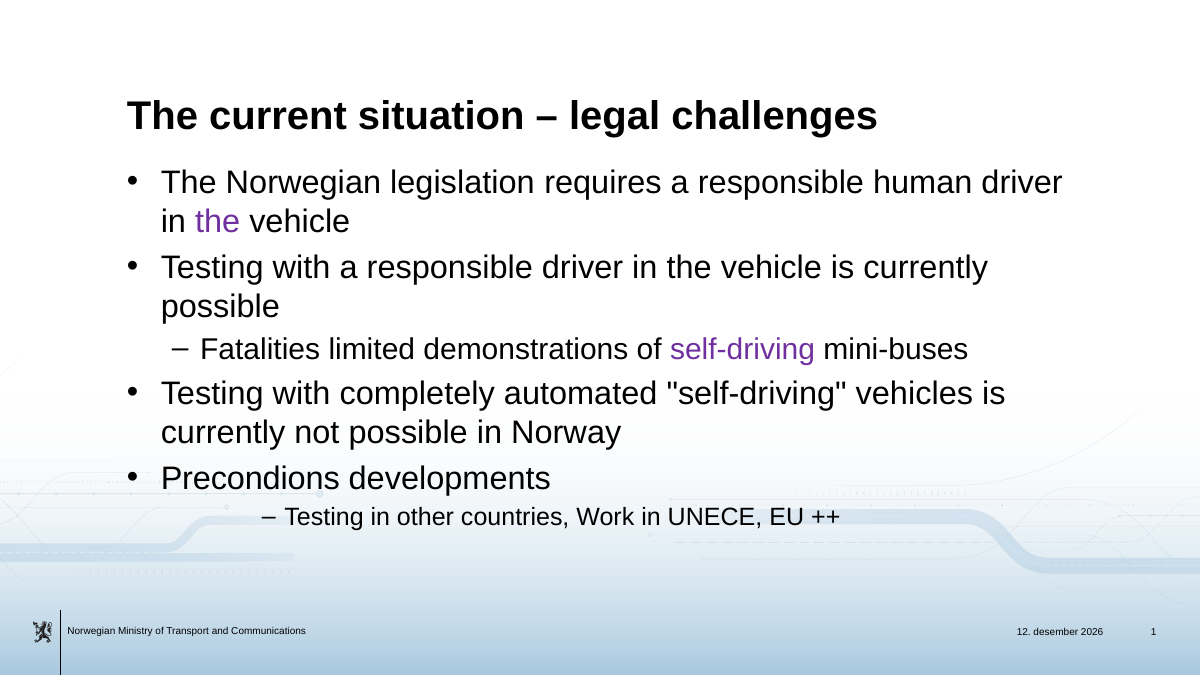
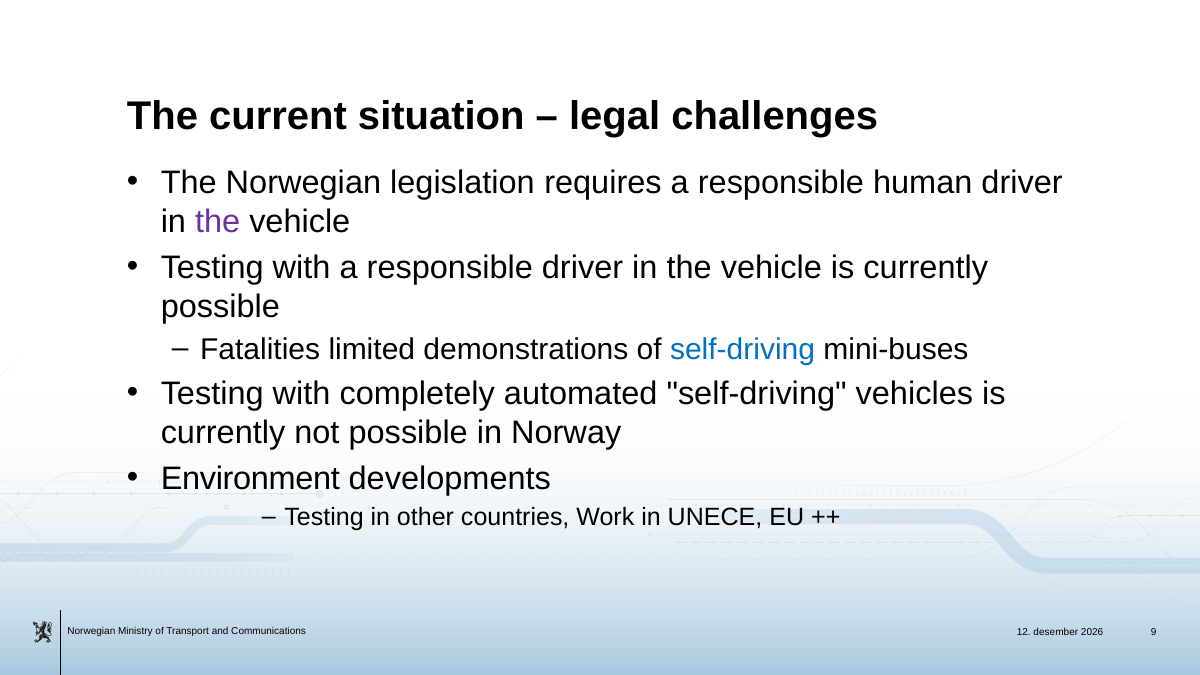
self-driving colour: purple -> blue (743, 350)
Precondions: Precondions -> Environment (250, 478)
1: 1 -> 9 (1154, 633)
